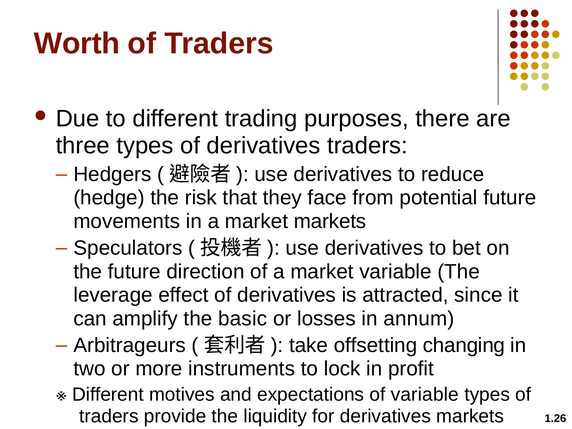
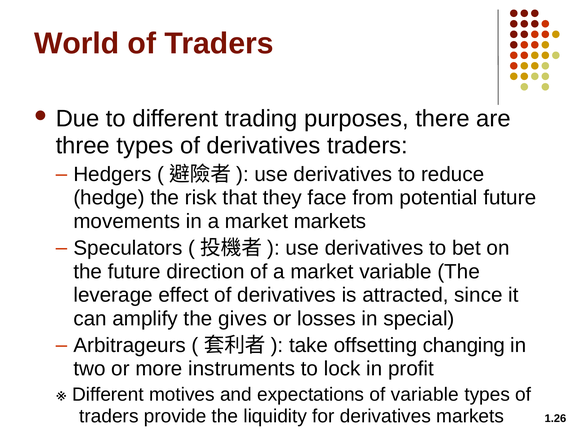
Worth: Worth -> World (77, 44)
basic: basic -> gives (243, 319)
annum: annum -> special (419, 319)
